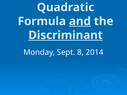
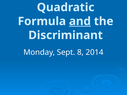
Discriminant underline: present -> none (66, 35)
